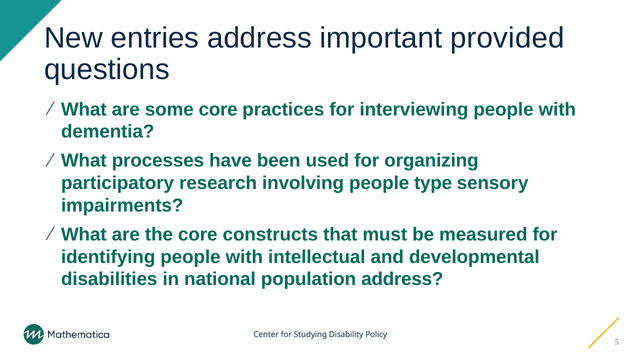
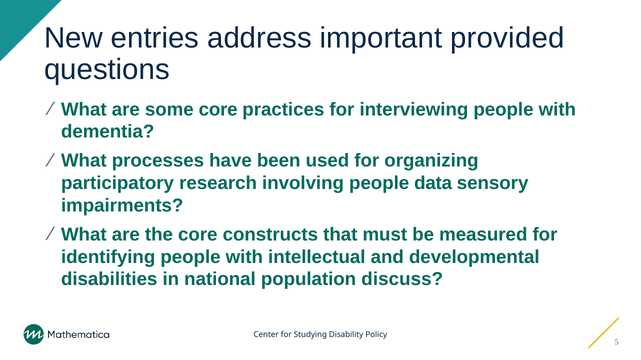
type: type -> data (433, 183)
population address: address -> discuss (402, 280)
